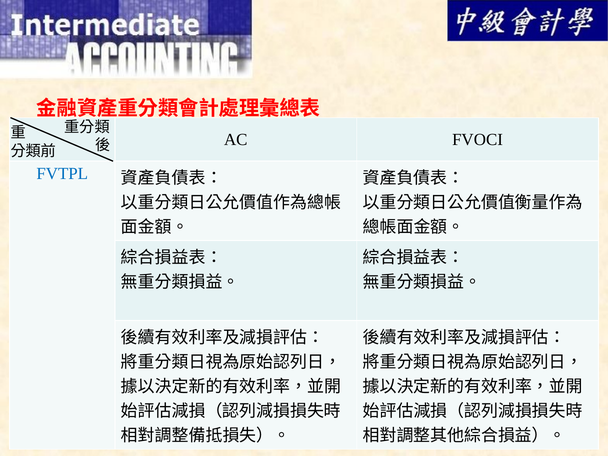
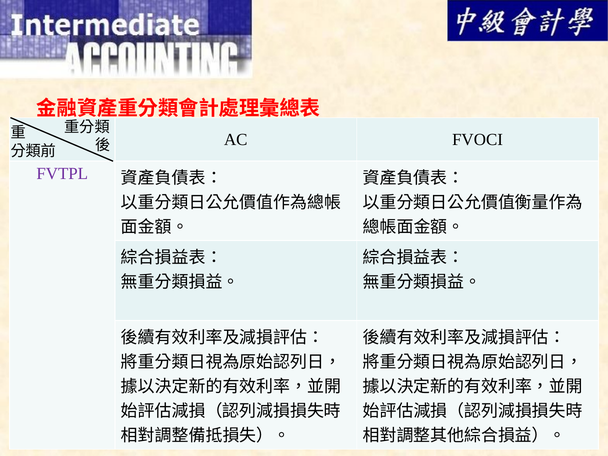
FVTPL colour: blue -> purple (62, 174)
